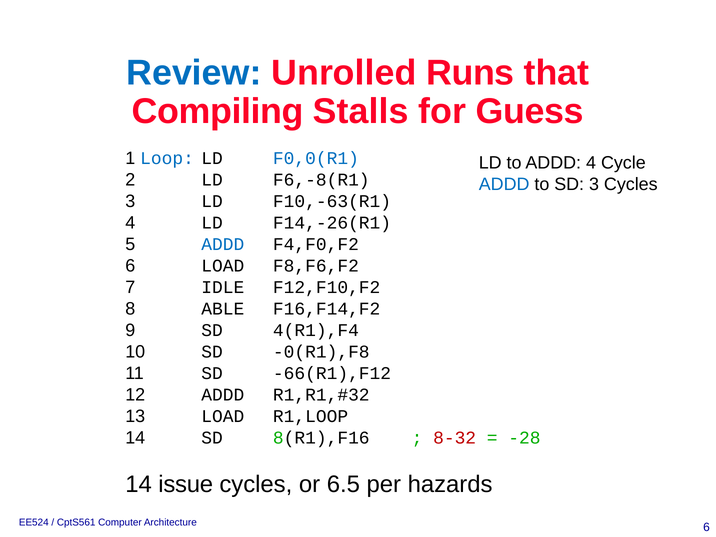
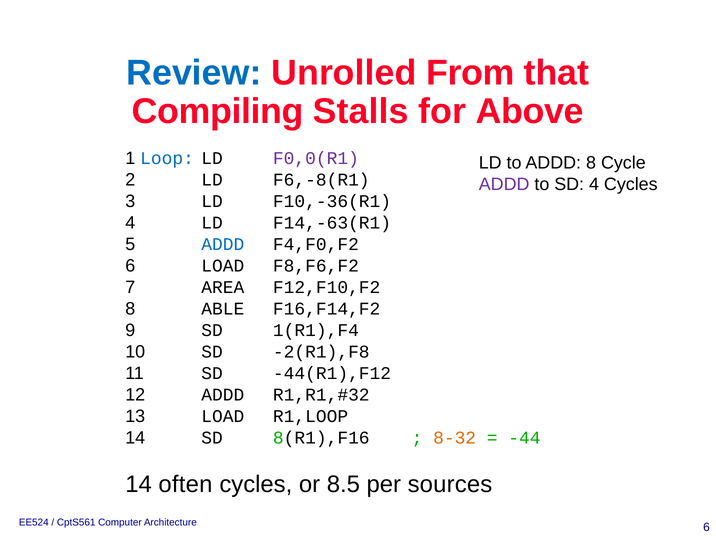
Runs: Runs -> From (470, 73)
Guess: Guess -> Above (530, 112)
F0,0(R1 colour: blue -> purple (316, 158)
ADDD 4: 4 -> 8 (591, 163)
ADDD colour: blue -> purple (504, 184)
SD 3: 3 -> 4 (594, 184)
F10,-63(R1: F10,-63(R1 -> F10,-36(R1 (332, 201)
F14,-26(R1: F14,-26(R1 -> F14,-63(R1 (332, 223)
IDLE: IDLE -> AREA (223, 287)
4(R1),F4: 4(R1),F4 -> 1(R1),F4 (316, 330)
-0(R1),F8: -0(R1),F8 -> -2(R1),F8 (321, 352)
-66(R1),F12: -66(R1),F12 -> -44(R1),F12 (332, 373)
8-32 colour: red -> orange (455, 438)
-28: -28 -> -44 (524, 438)
issue: issue -> often (185, 485)
6.5: 6.5 -> 8.5 (343, 485)
hazards: hazards -> sources (450, 485)
